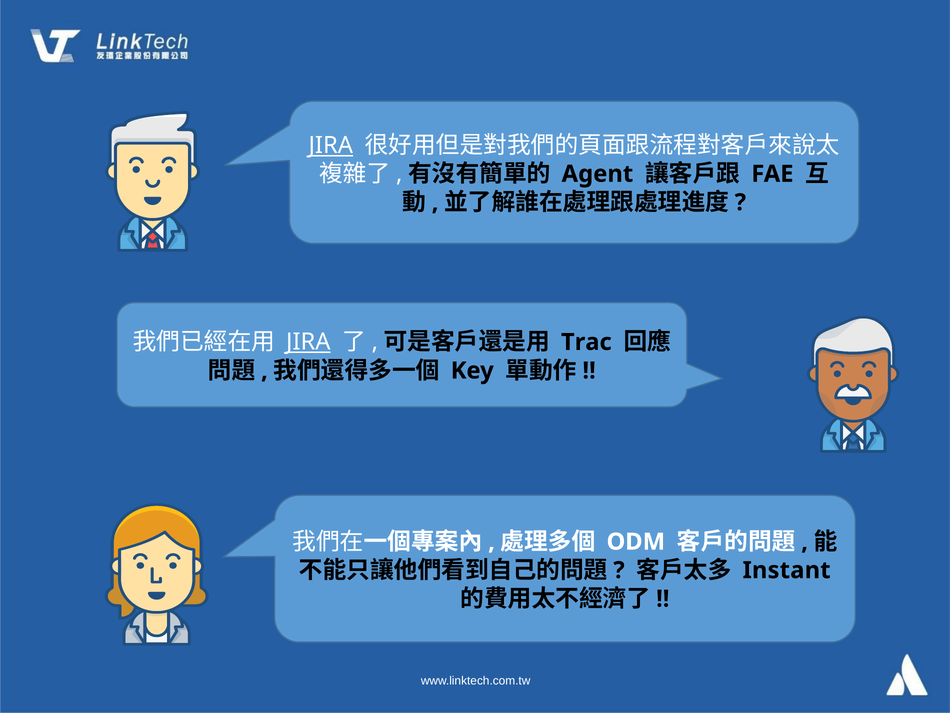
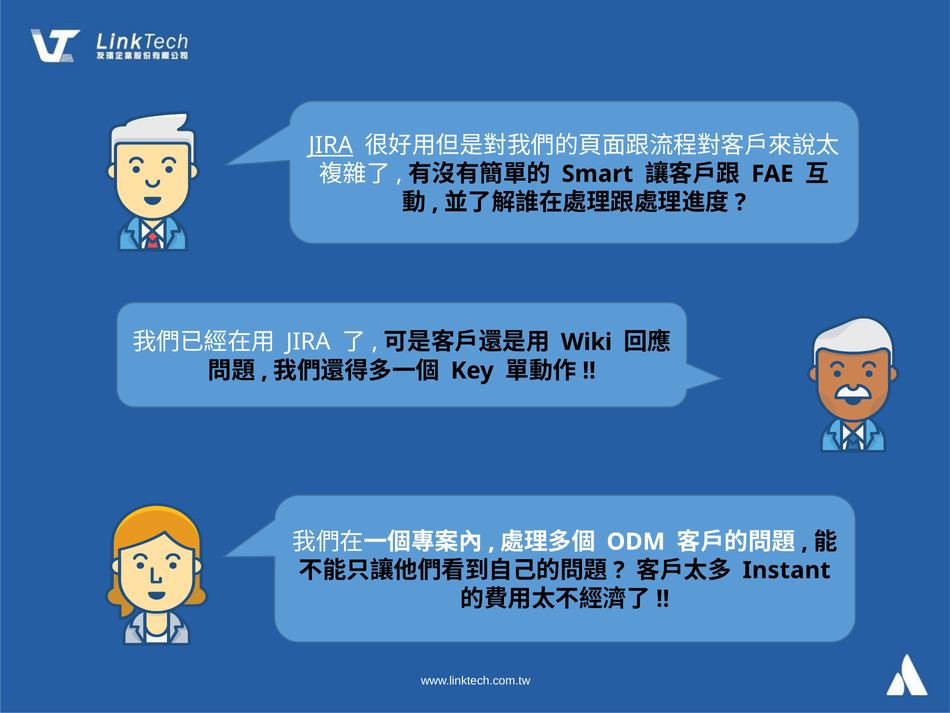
Agent: Agent -> Smart (597, 174)
JIRA underline: present -> none (308, 342)
Trac: Trac -> Wiki (586, 342)
